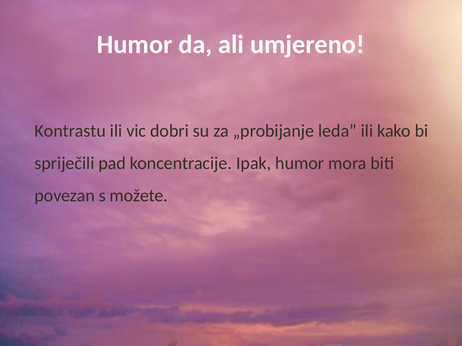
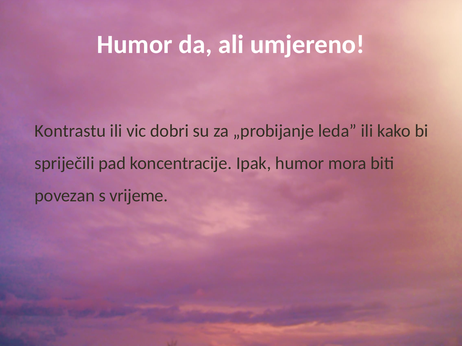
možete: možete -> vrijeme (139, 196)
